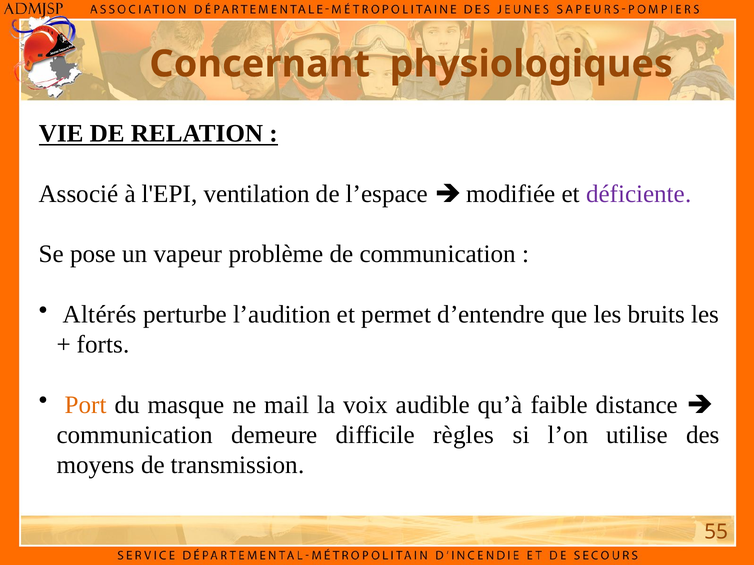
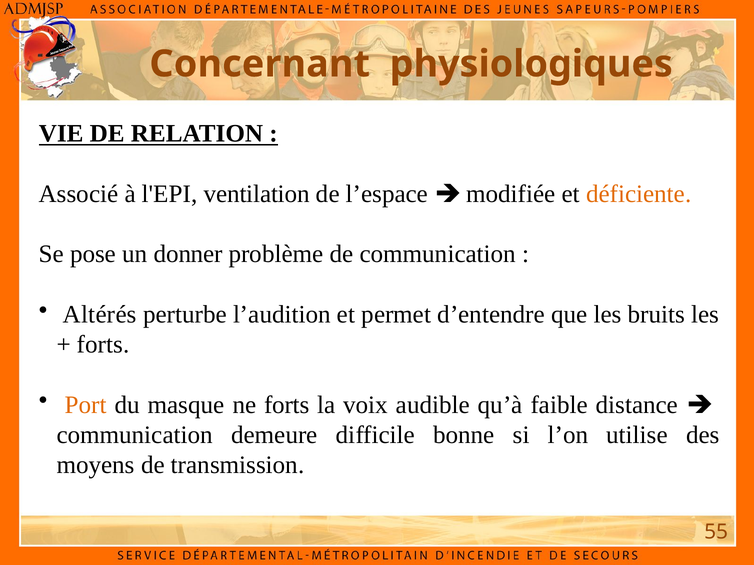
déficiente colour: purple -> orange (639, 194)
vapeur: vapeur -> donner (188, 254)
ne mail: mail -> forts (287, 405)
règles: règles -> bonne (464, 435)
